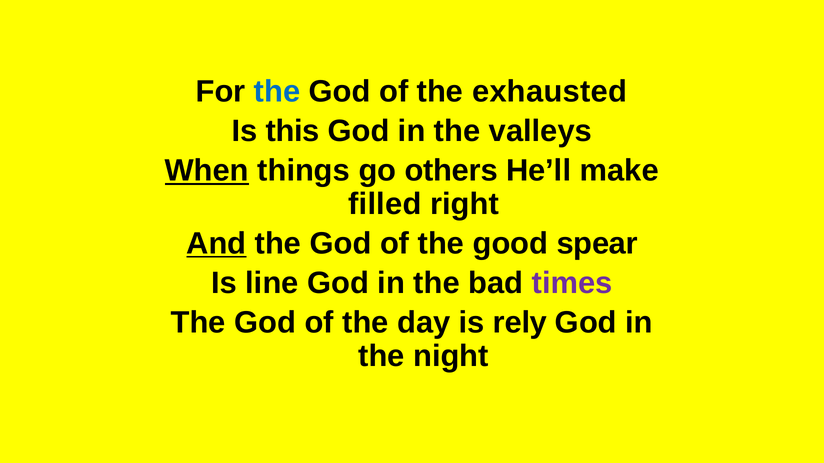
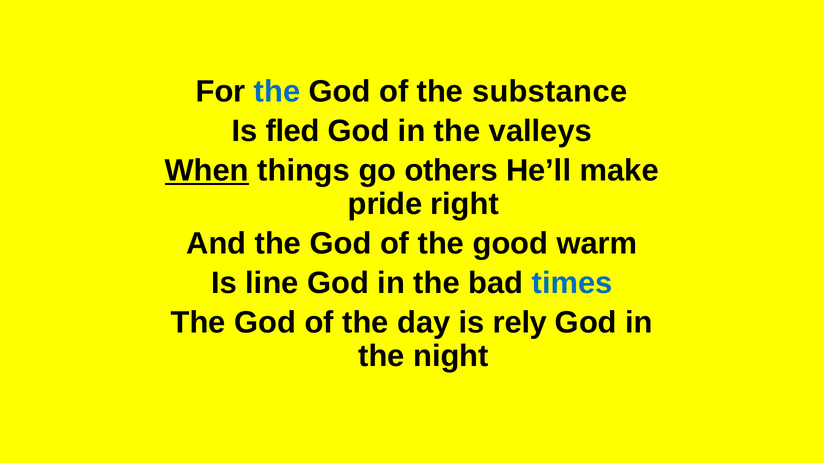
exhausted: exhausted -> substance (550, 92)
this: this -> fled (293, 131)
filled: filled -> pride (385, 204)
And underline: present -> none (216, 244)
spear: spear -> warm (597, 244)
times colour: purple -> blue (572, 283)
